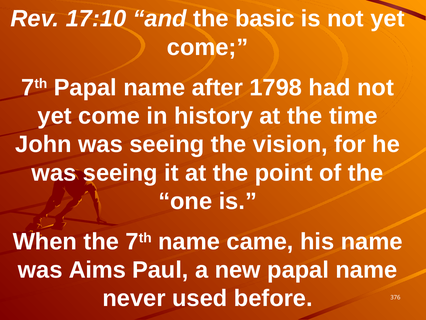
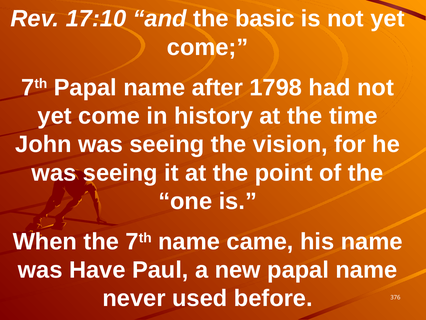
Aims: Aims -> Have (97, 270)
